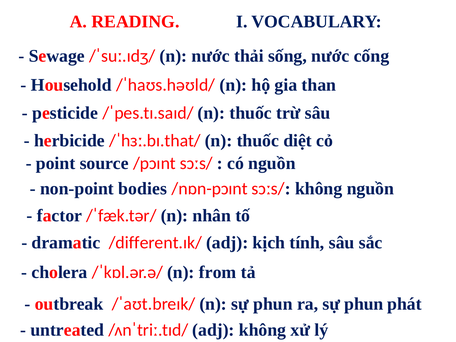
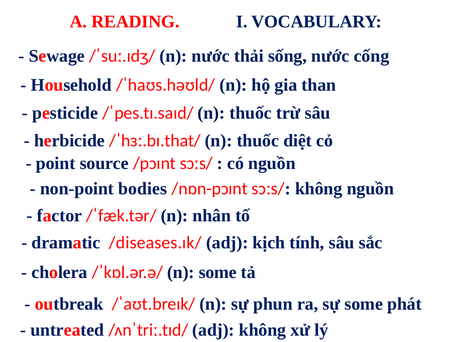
/different.ɪk/: /different.ɪk/ -> /diseases.ɪk/ (155, 243)
n from: from -> some (218, 272)
ra sự phun: phun -> some (364, 304)
